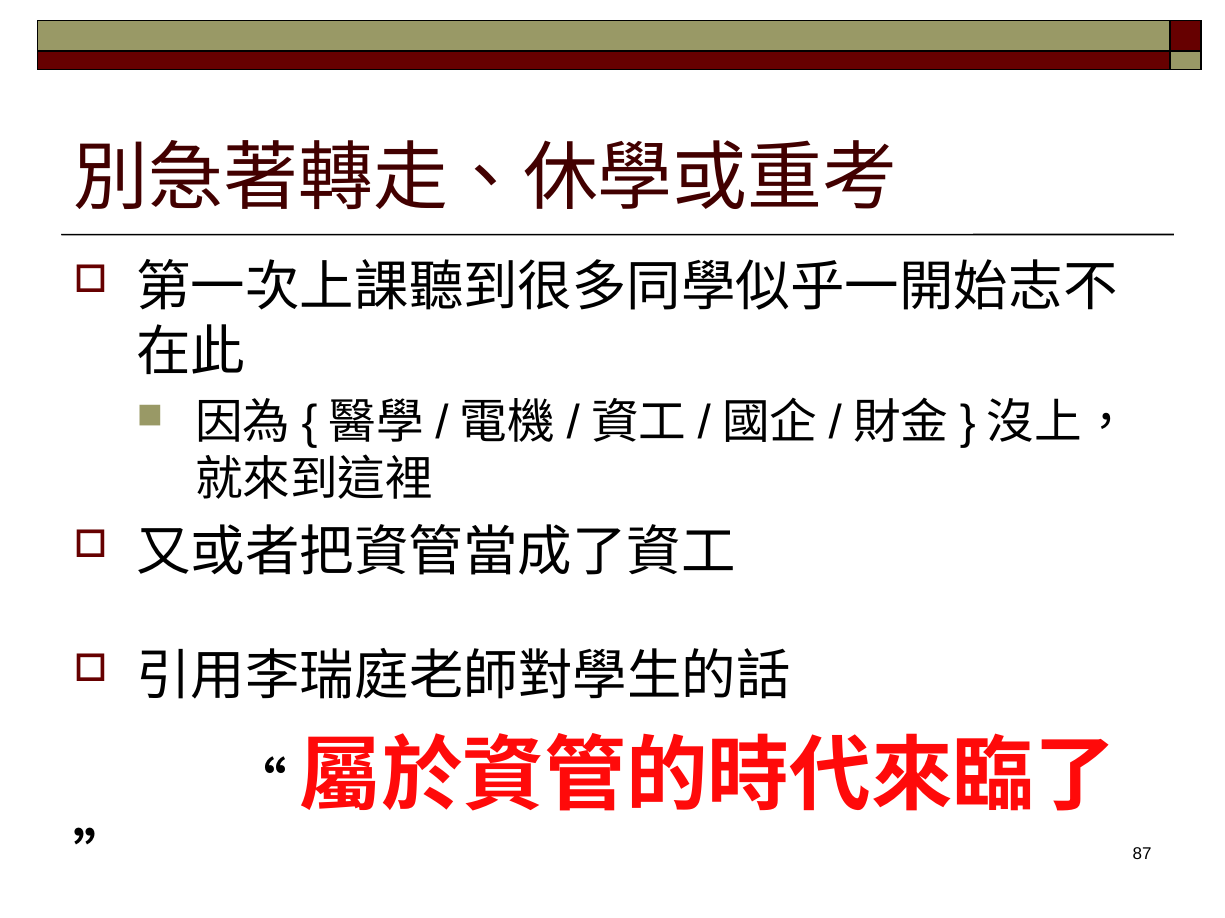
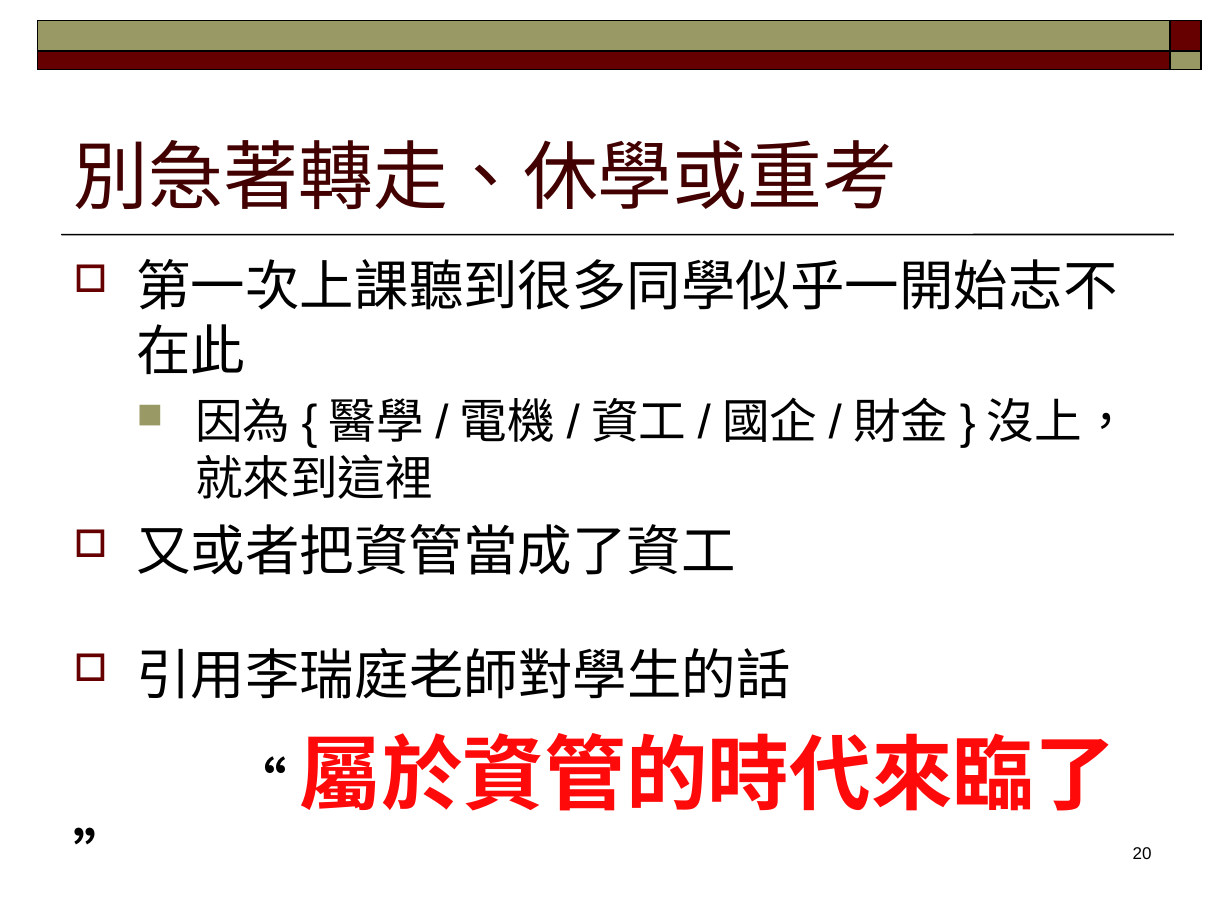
87: 87 -> 20 (1142, 855)
